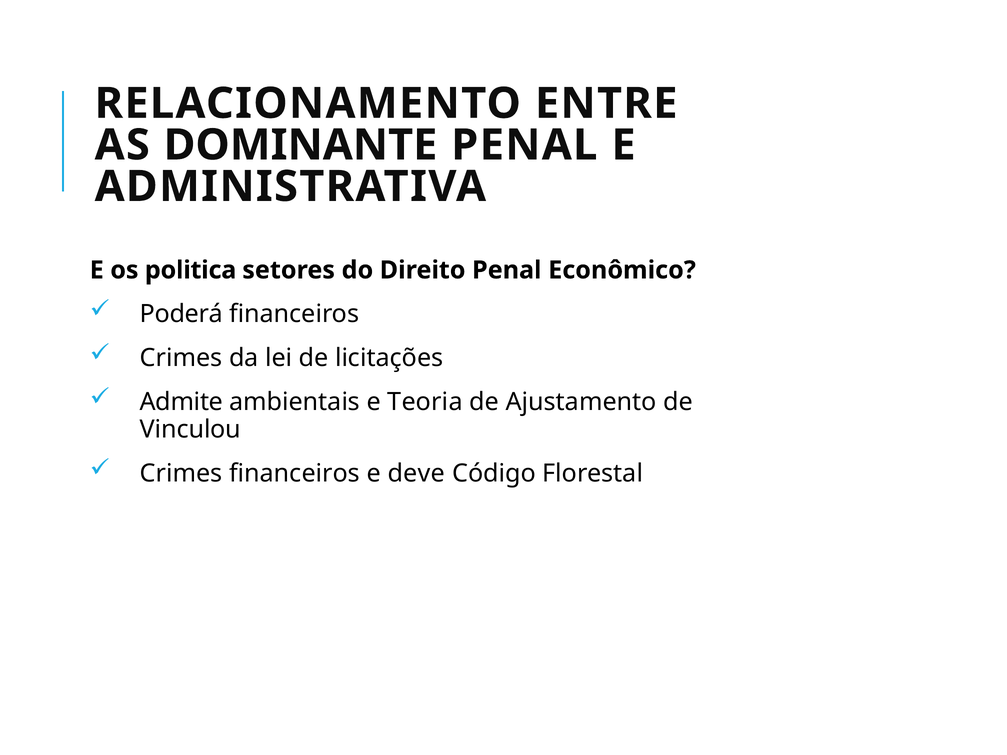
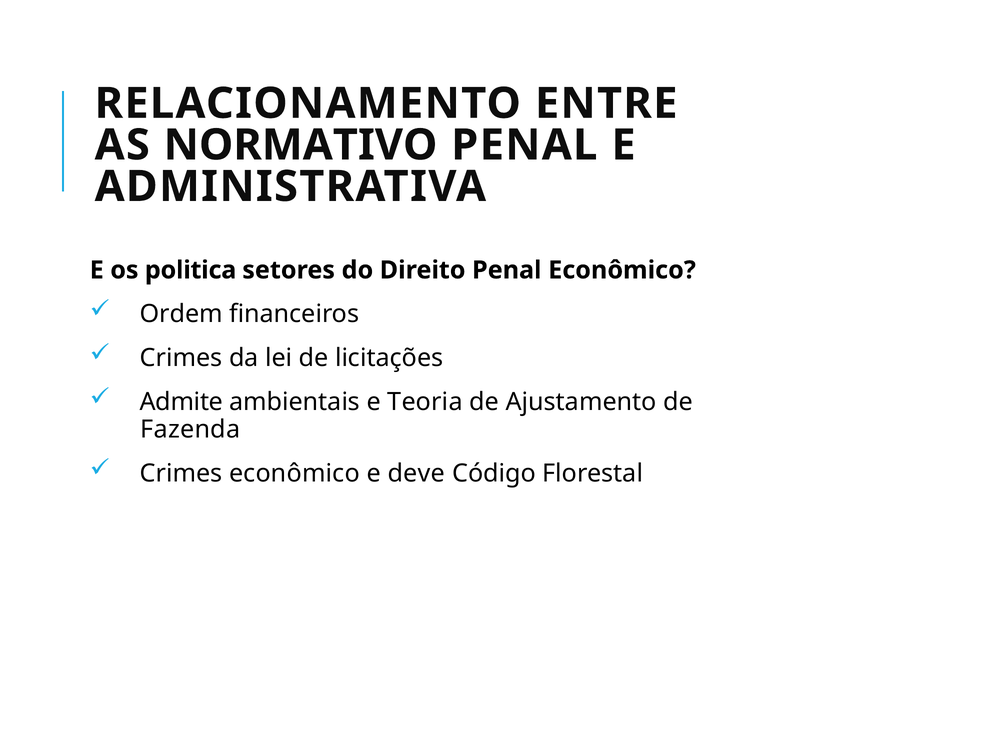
DOMINANTE: DOMINANTE -> NORMATIVO (301, 145)
Poderá: Poderá -> Ordem (181, 314)
Vinculou: Vinculou -> Fazenda (190, 429)
Crimes financeiros: financeiros -> econômico (294, 473)
